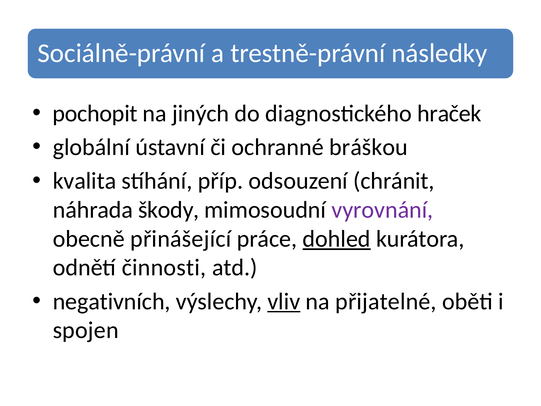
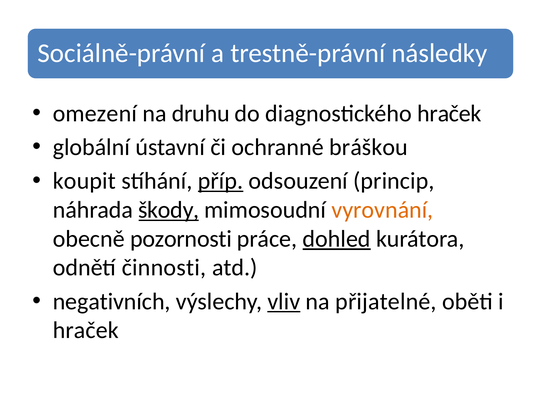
pochopit: pochopit -> omezení (95, 114)
jiných: jiných -> druhu (201, 114)
kvalita: kvalita -> koupit (84, 181)
příp underline: none -> present (221, 181)
chránit: chránit -> princip (394, 181)
škody underline: none -> present (169, 210)
vyrovnání colour: purple -> orange (382, 210)
přinášející: přinášející -> pozornosti (181, 239)
spojen: spojen -> hraček (86, 330)
